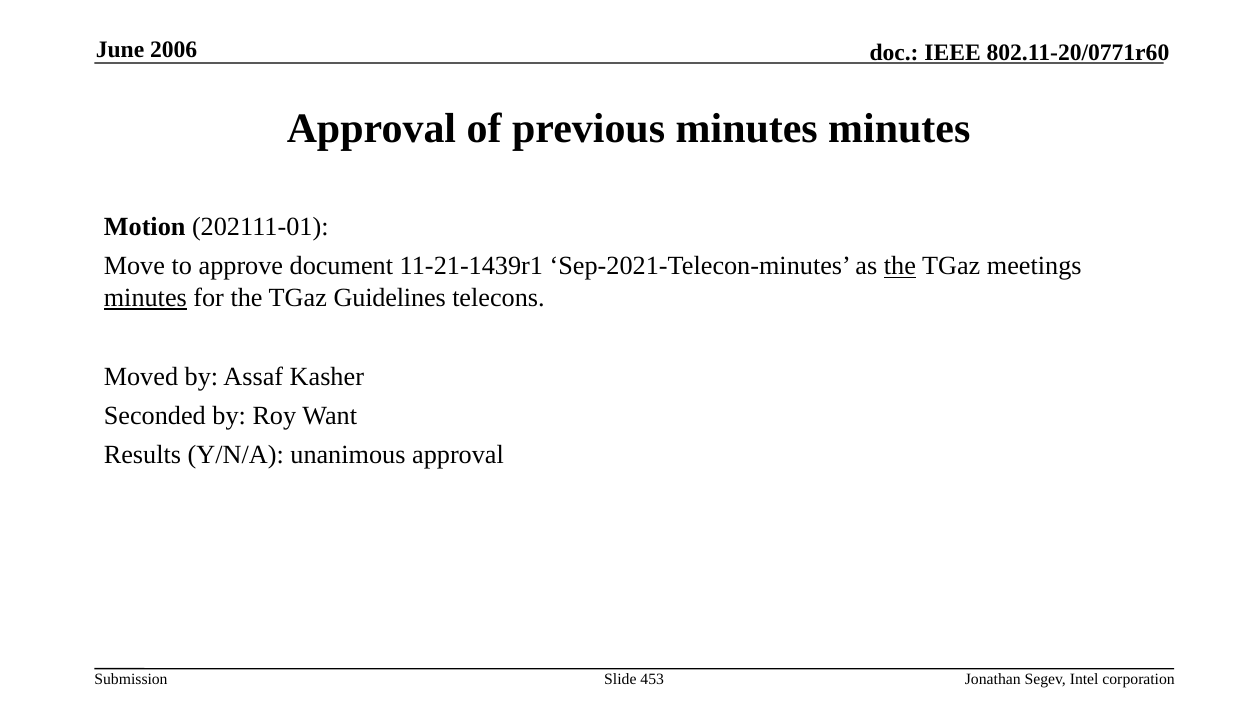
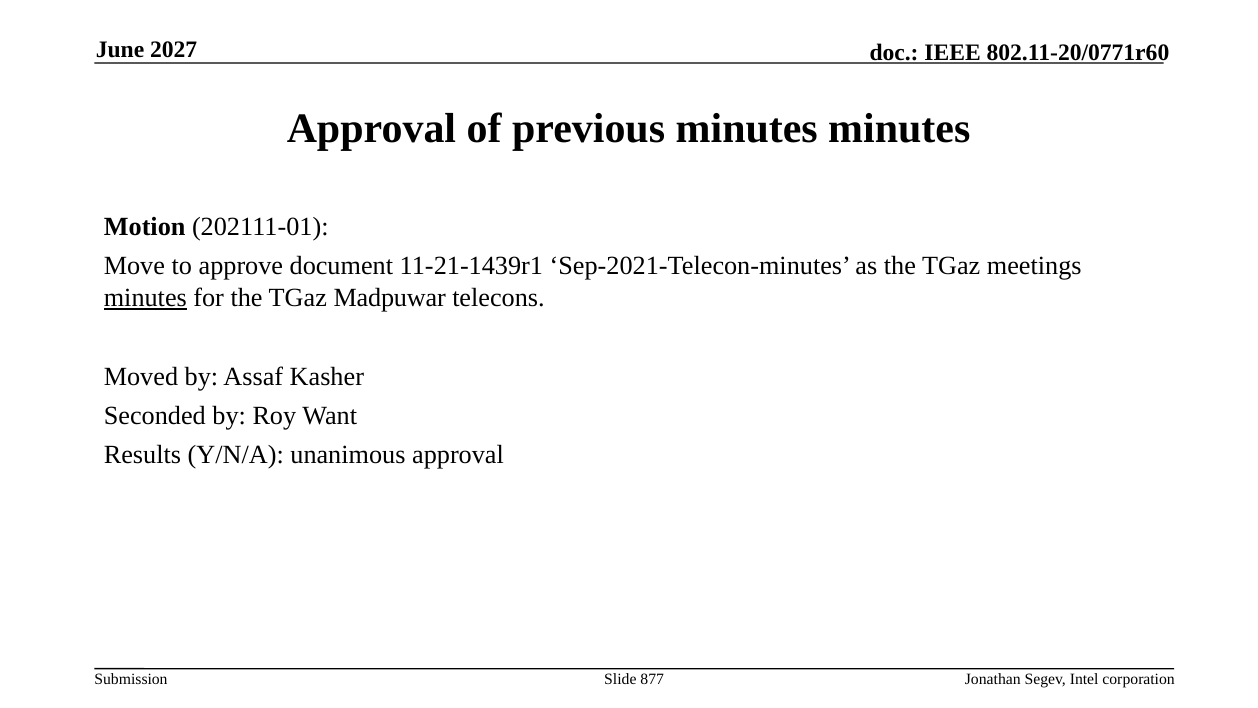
2006: 2006 -> 2027 (174, 50)
the underline: present -> none (900, 266)
Guidelines: Guidelines -> Madpuwar (390, 298)
453: 453 -> 877 (652, 679)
